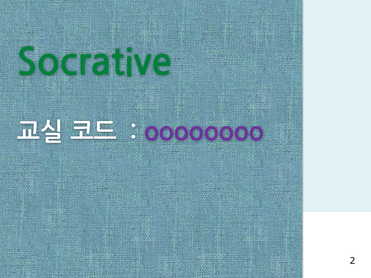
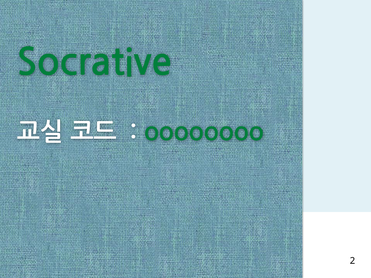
oooooooo colour: purple -> green (204, 132)
